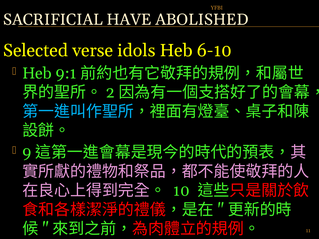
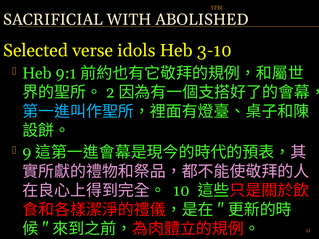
HAVE: HAVE -> WITH (129, 20)
6-10: 6-10 -> 3-10 (214, 51)
